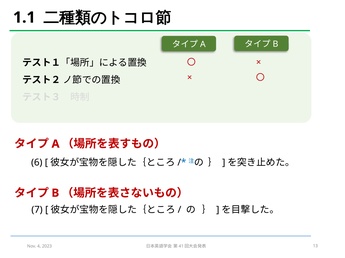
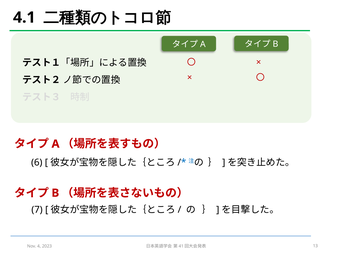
1.1: 1.1 -> 4.1 (24, 17)
